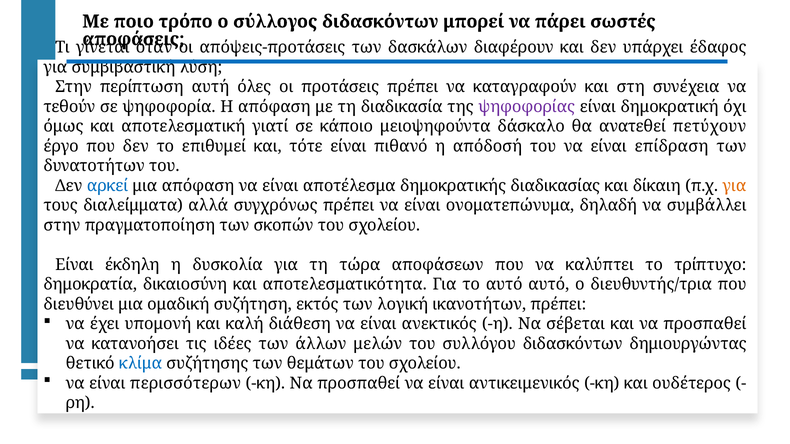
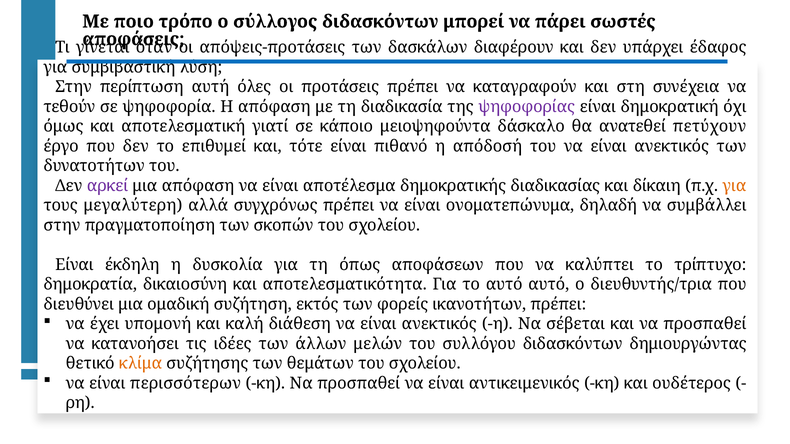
του να είναι επίδραση: επίδραση -> ανεκτικός (672, 146)
αρκεί colour: blue -> purple (107, 186)
διαλείμματα: διαλείμματα -> μεγαλύτερη (133, 206)
τώρα: τώρα -> όπως (360, 265)
λογική: λογική -> φορείς (403, 304)
κλίμα colour: blue -> orange (141, 364)
